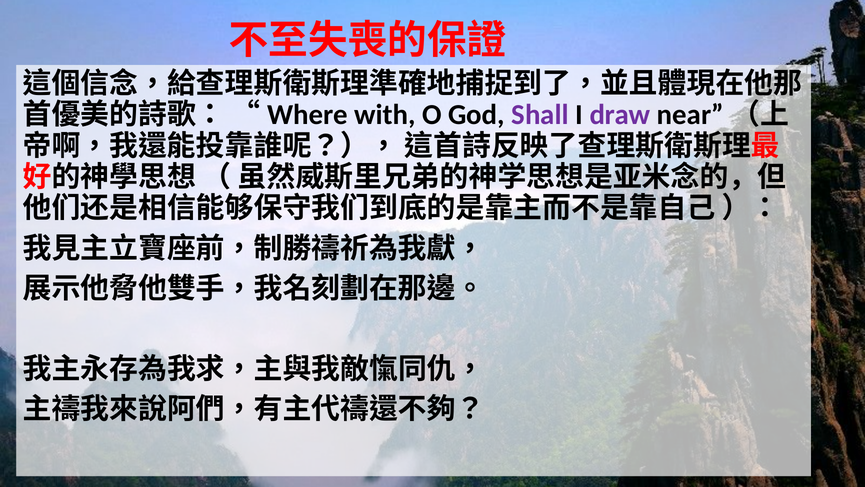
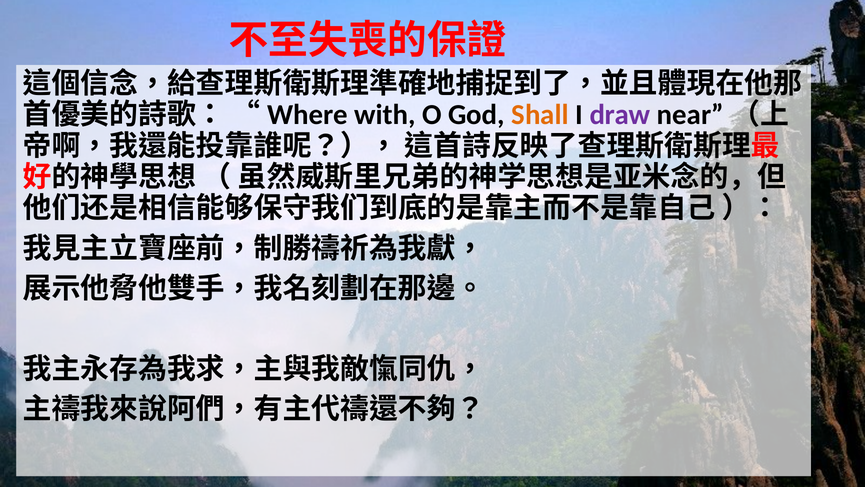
Shall colour: purple -> orange (540, 115)
